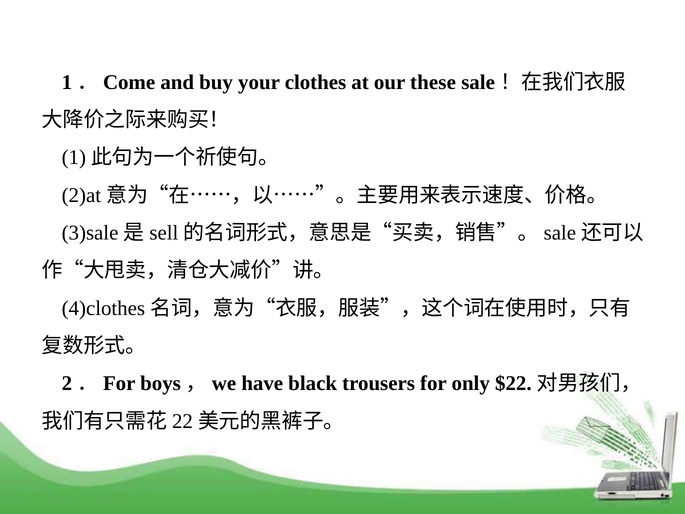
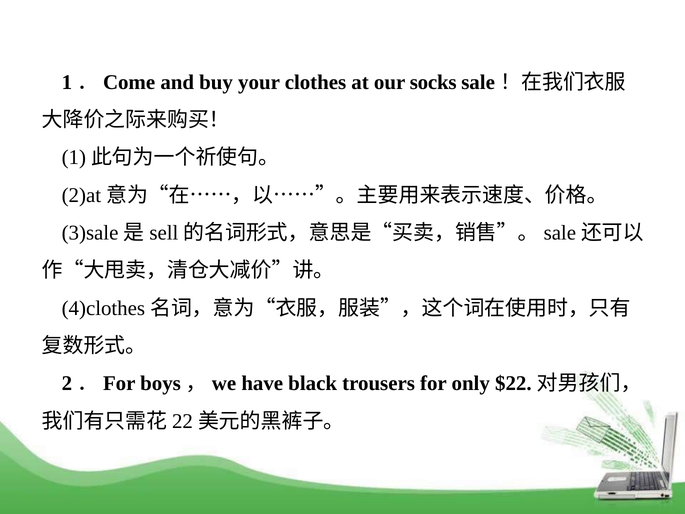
these: these -> socks (433, 82)
